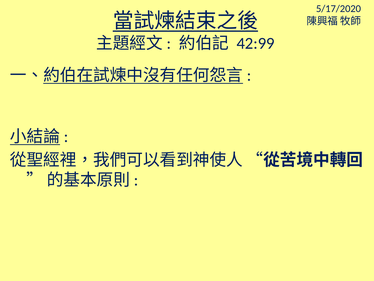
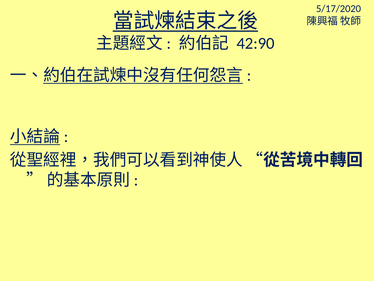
42:99: 42:99 -> 42:90 (256, 43)
